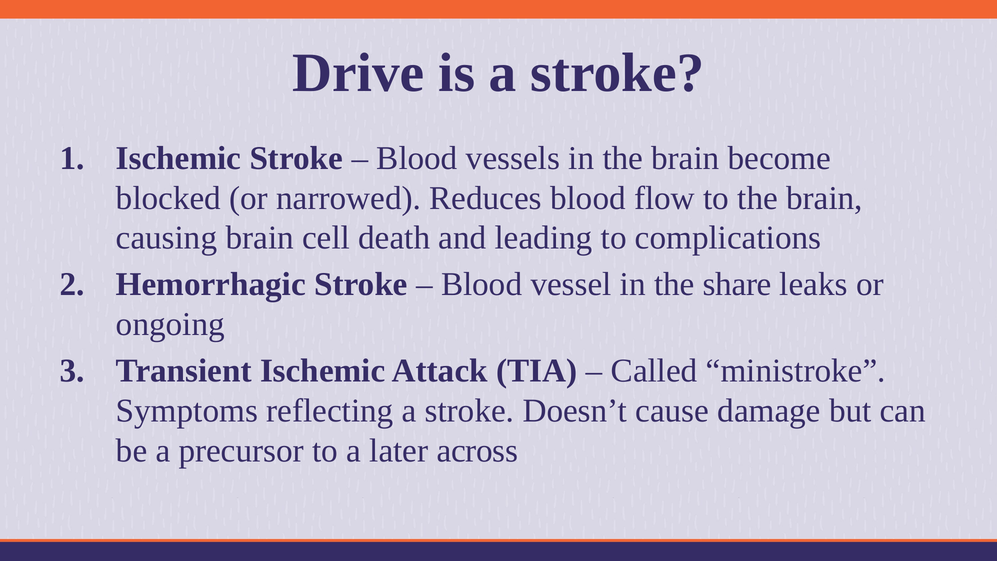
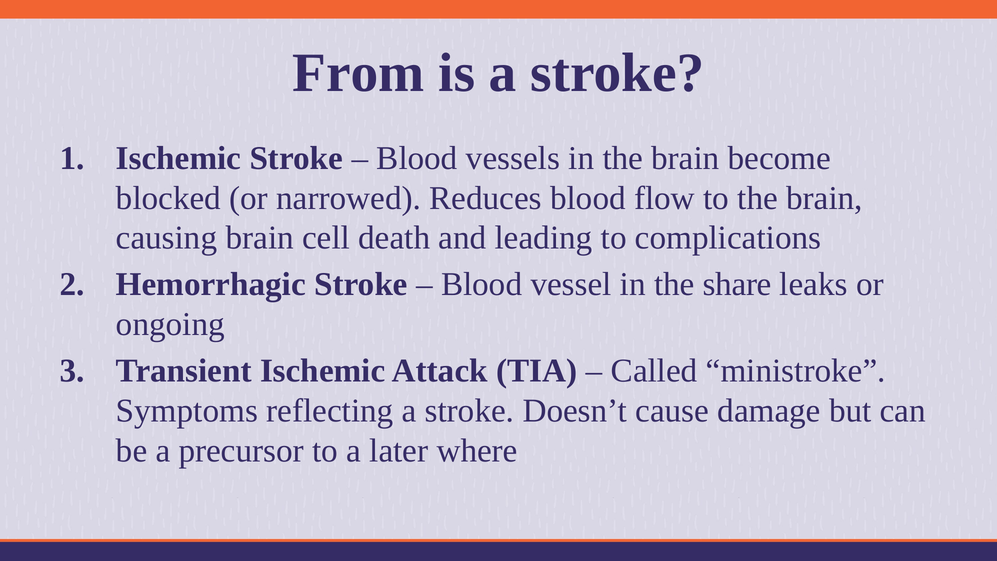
Drive: Drive -> From (358, 73)
across: across -> where (477, 451)
